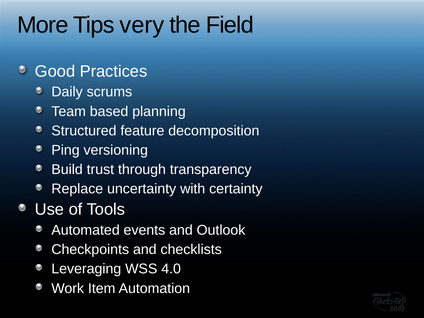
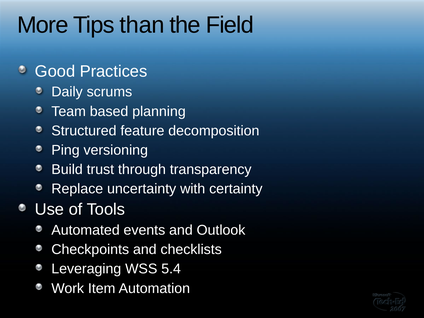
very: very -> than (142, 25)
4.0: 4.0 -> 5.4 (171, 269)
